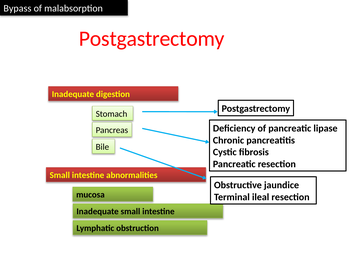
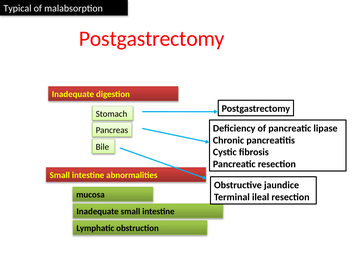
Bypass: Bypass -> Typical (17, 8)
